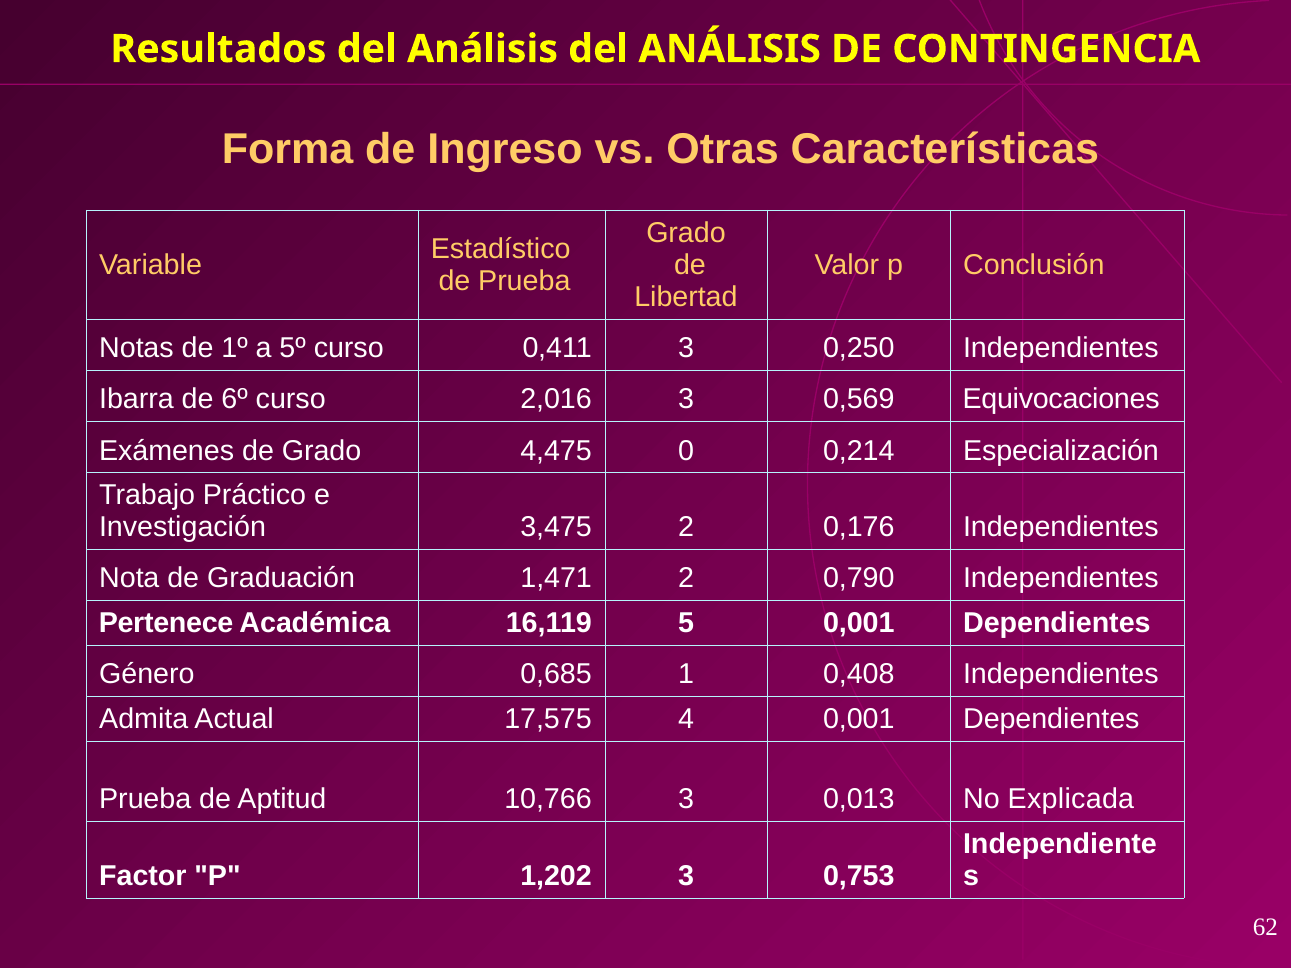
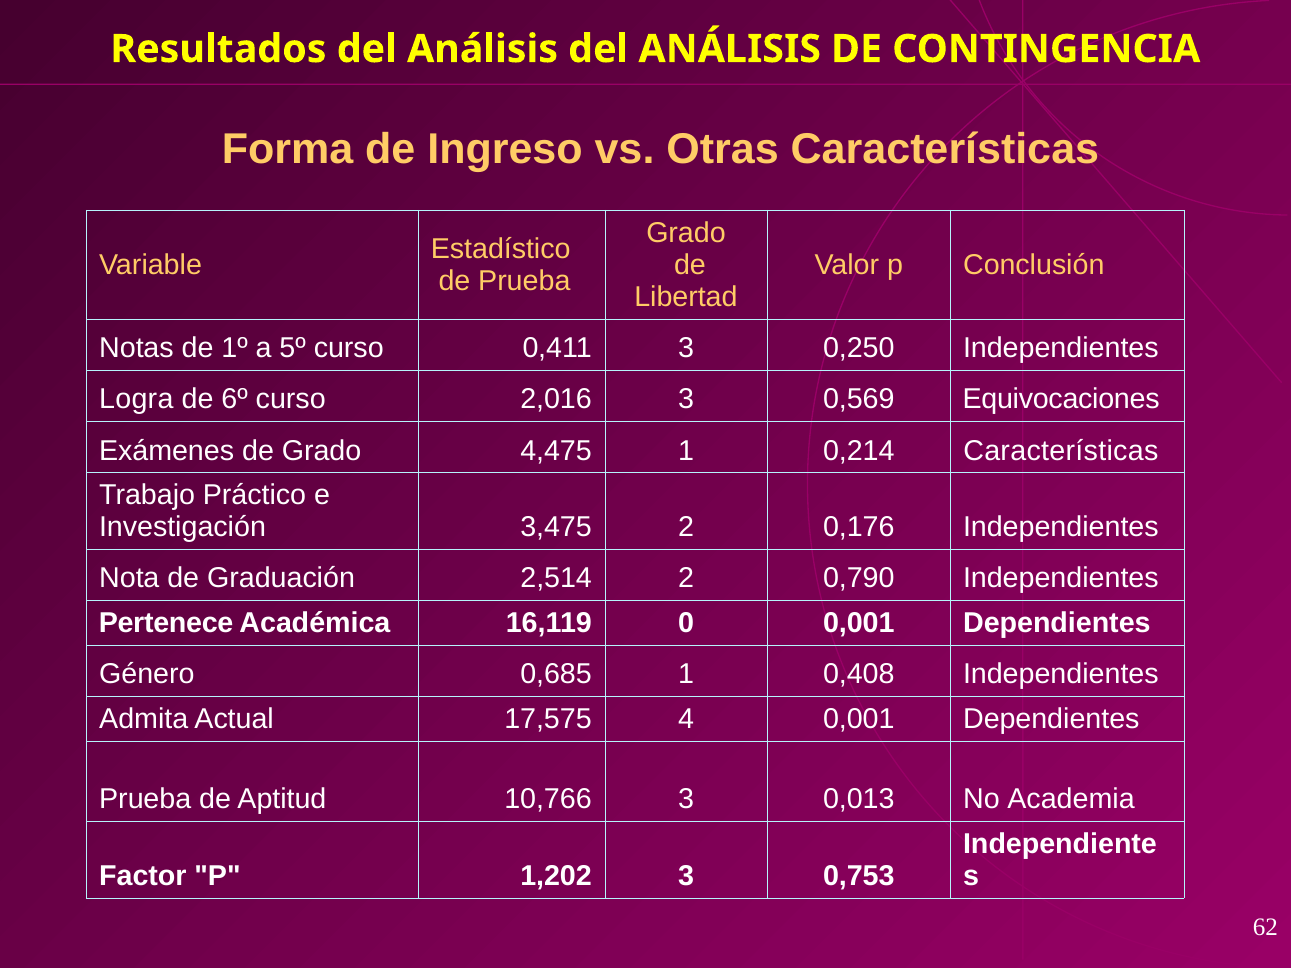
Ibarra: Ibarra -> Logra (136, 399)
4,475 0: 0 -> 1 (686, 451)
0,214 Especialización: Especialización -> Características (1061, 451)
1,471: 1,471 -> 2,514 (556, 579)
5: 5 -> 0 (686, 623)
Explicada: Explicada -> Academia (1071, 799)
